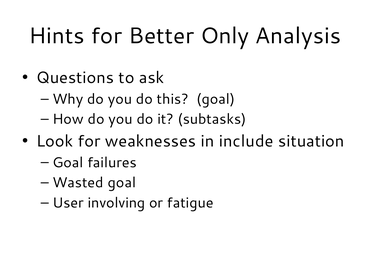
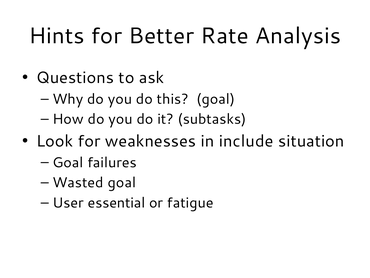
Only: Only -> Rate (225, 36)
involving: involving -> essential (116, 203)
